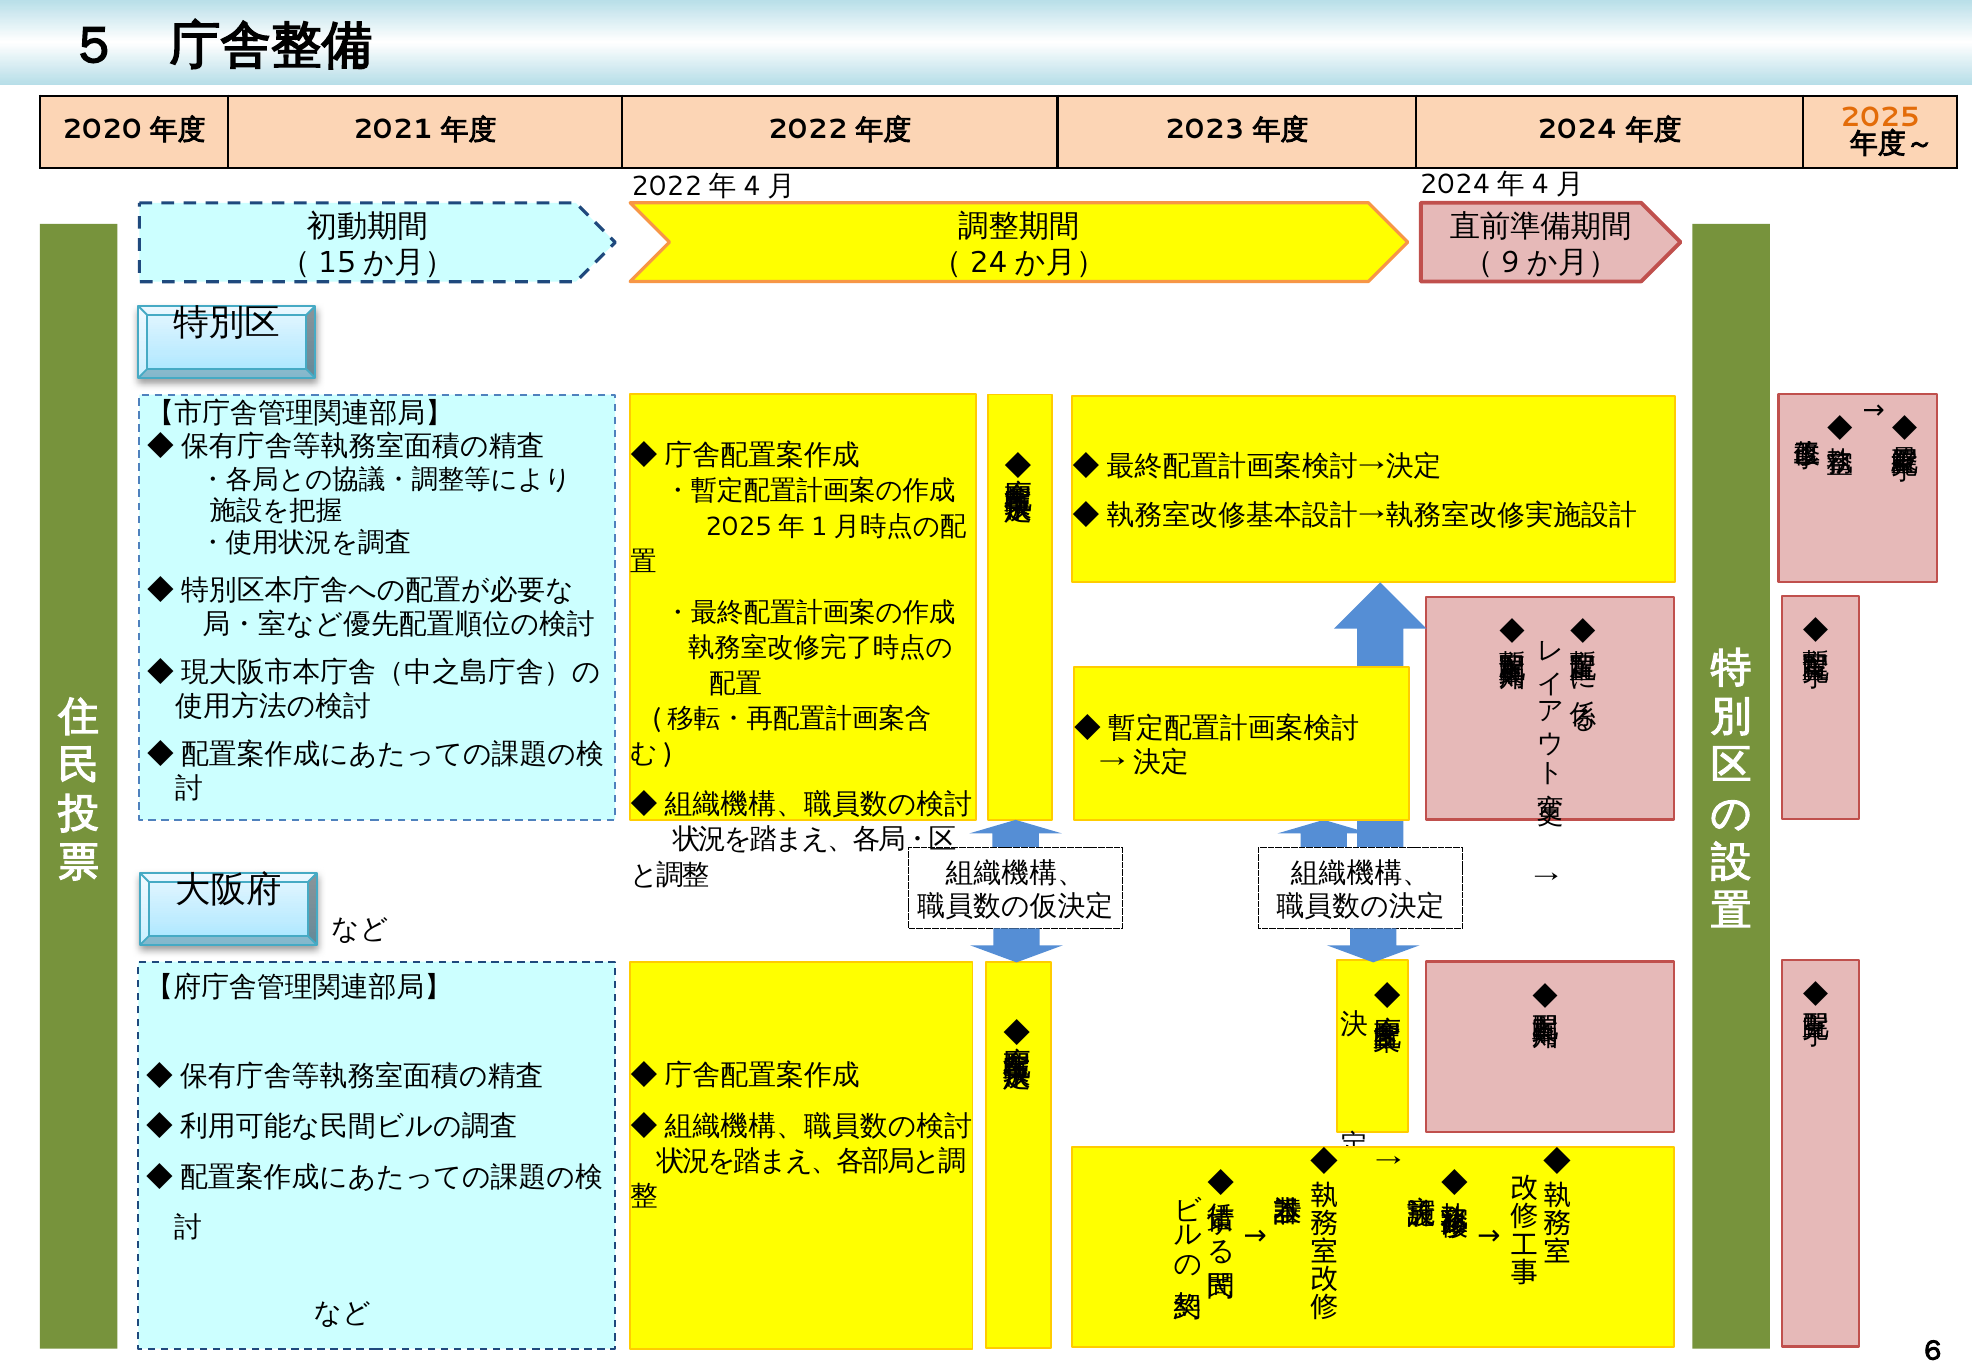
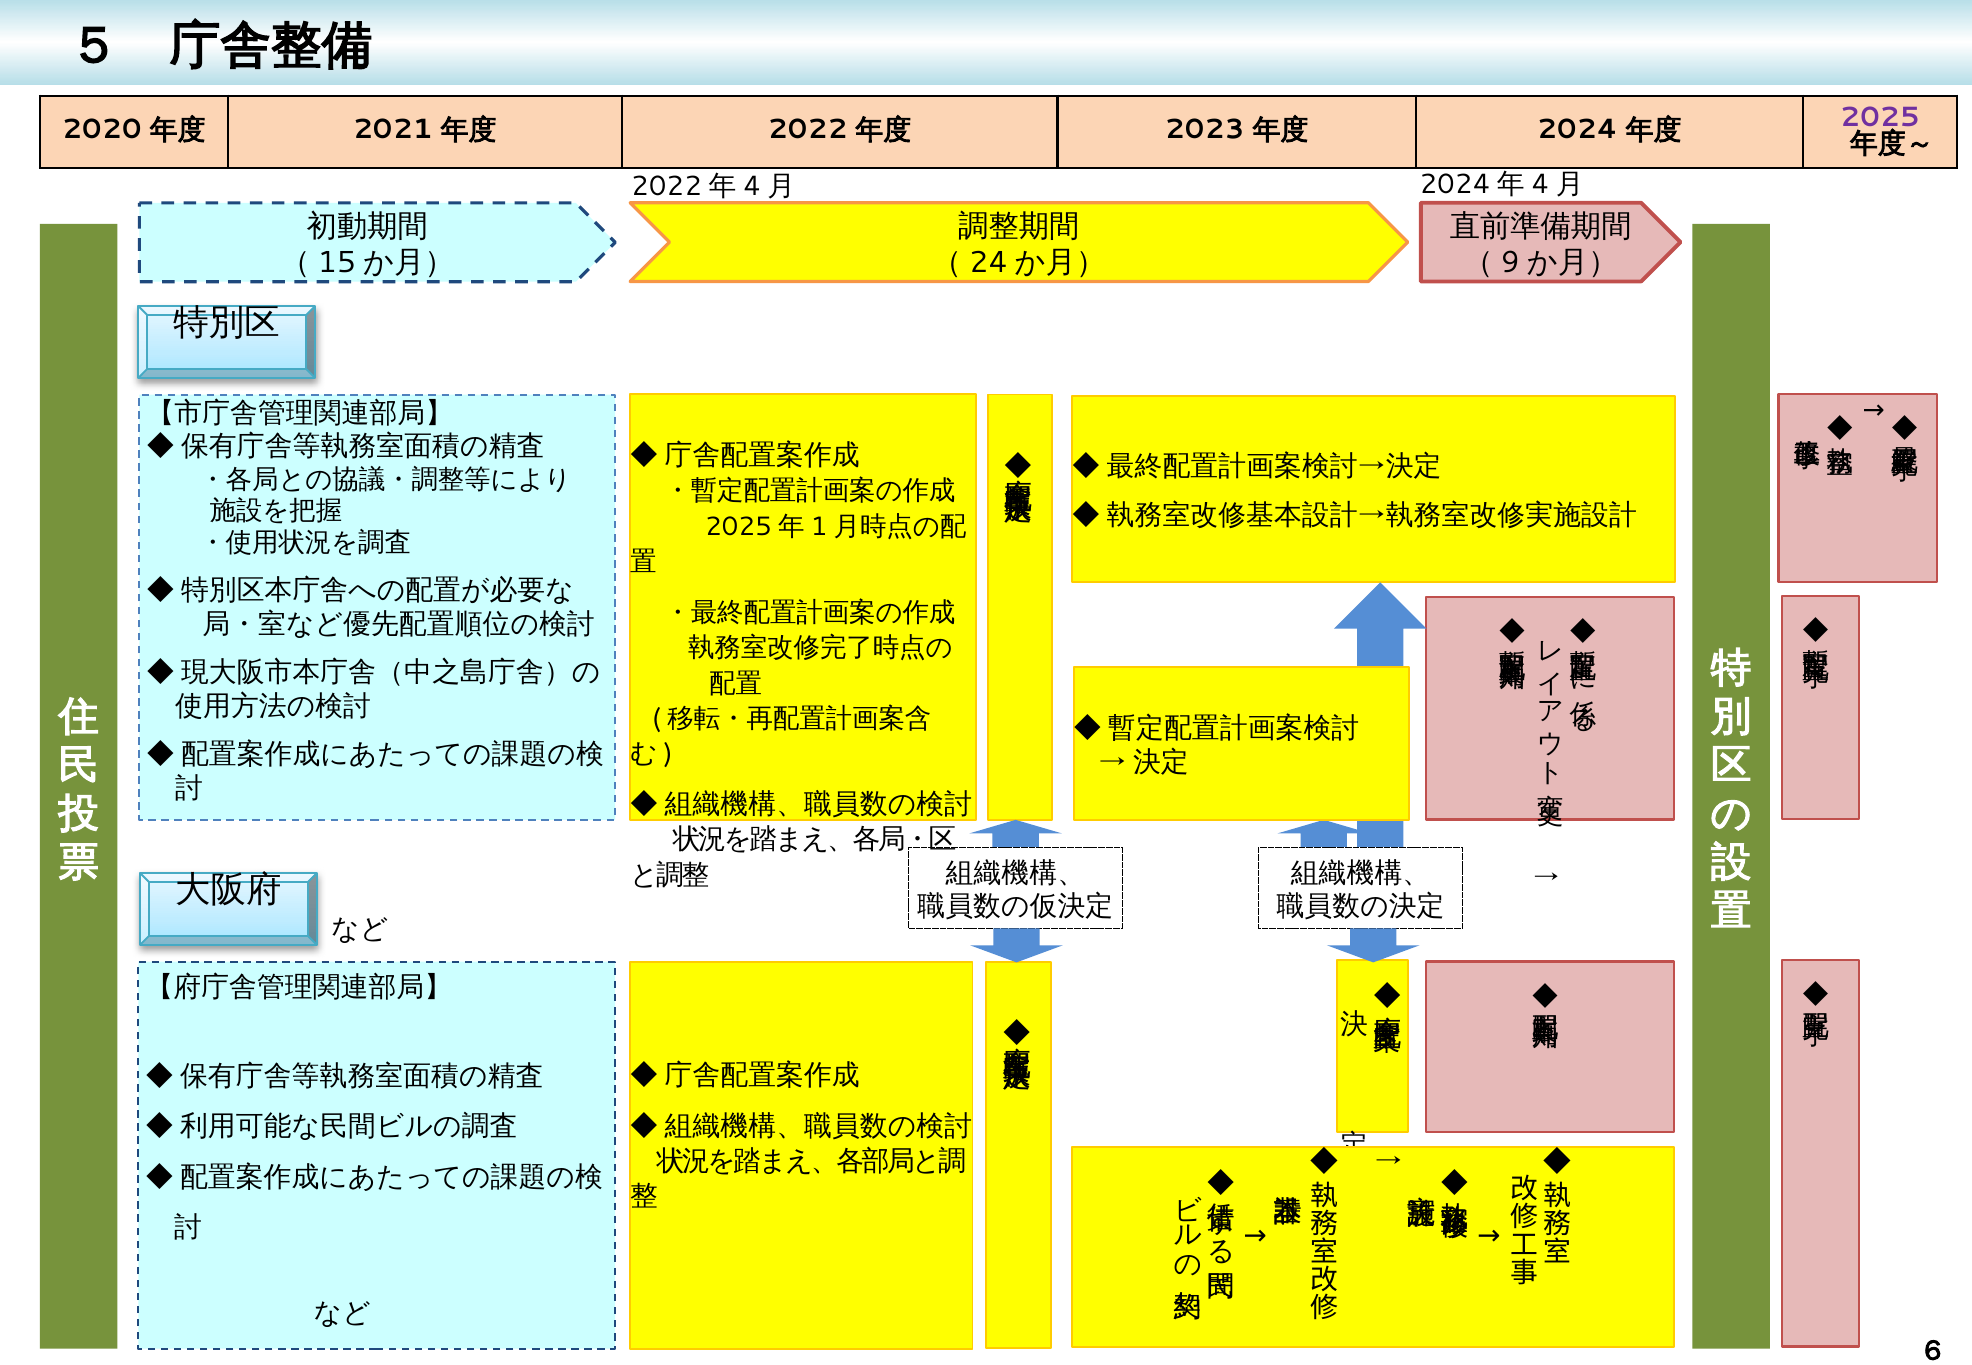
2025 colour: orange -> purple (1880, 117)
